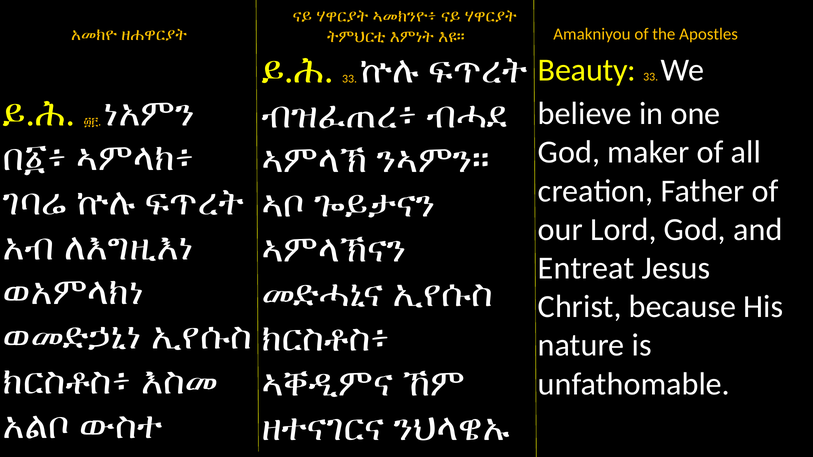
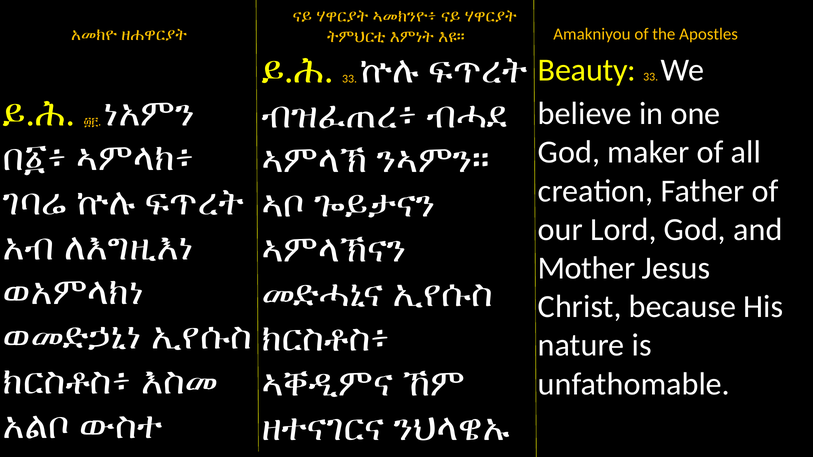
Entreat: Entreat -> Mother (586, 268)
